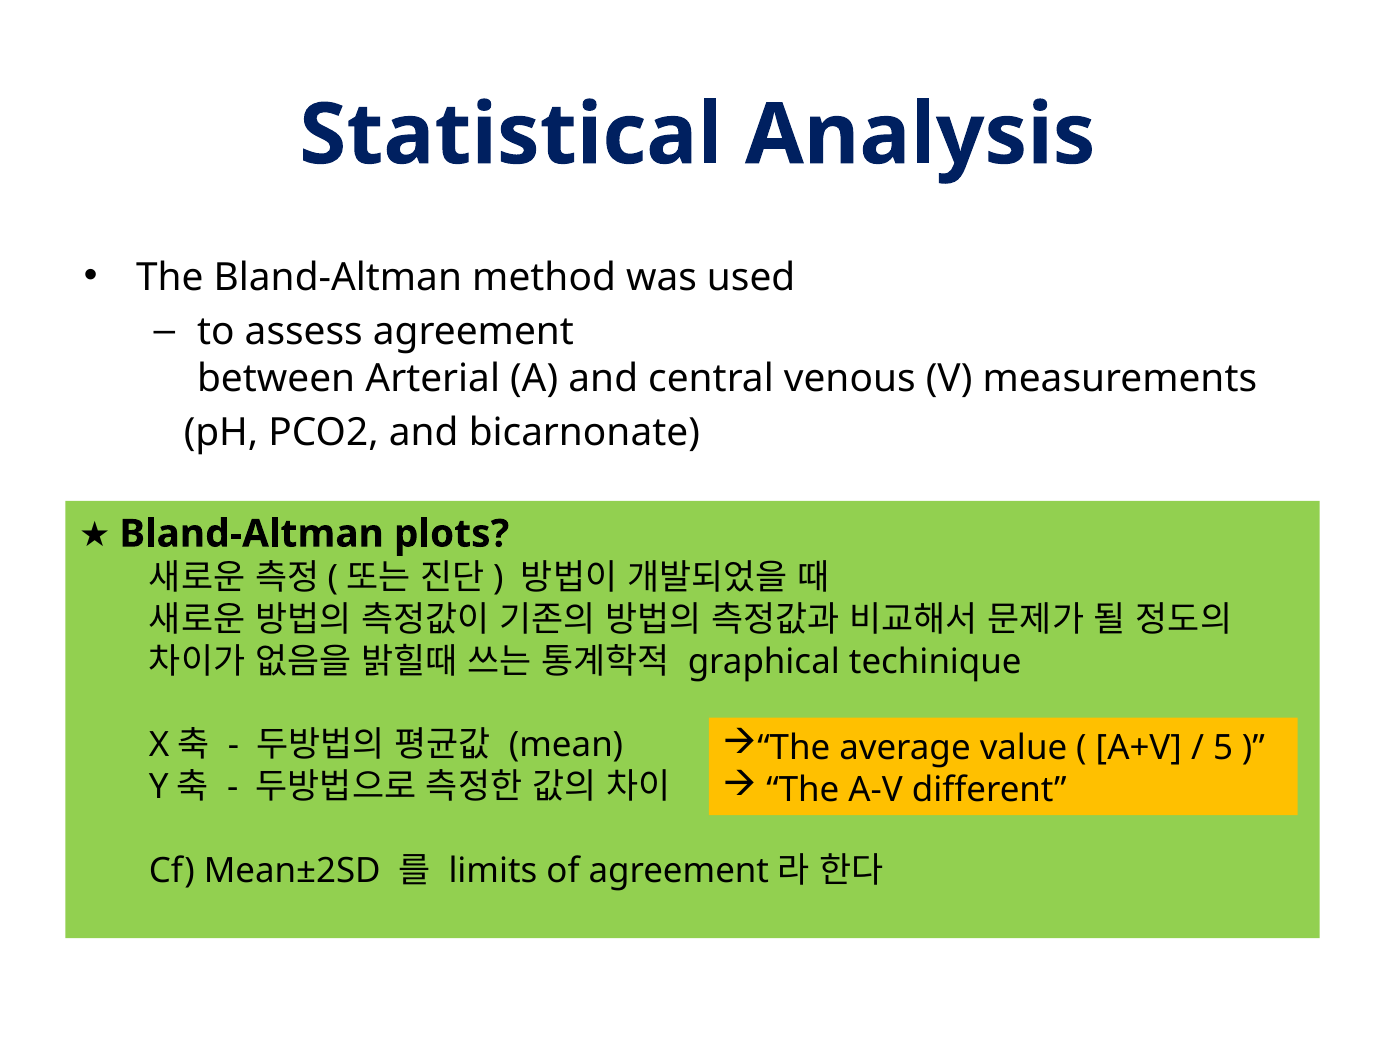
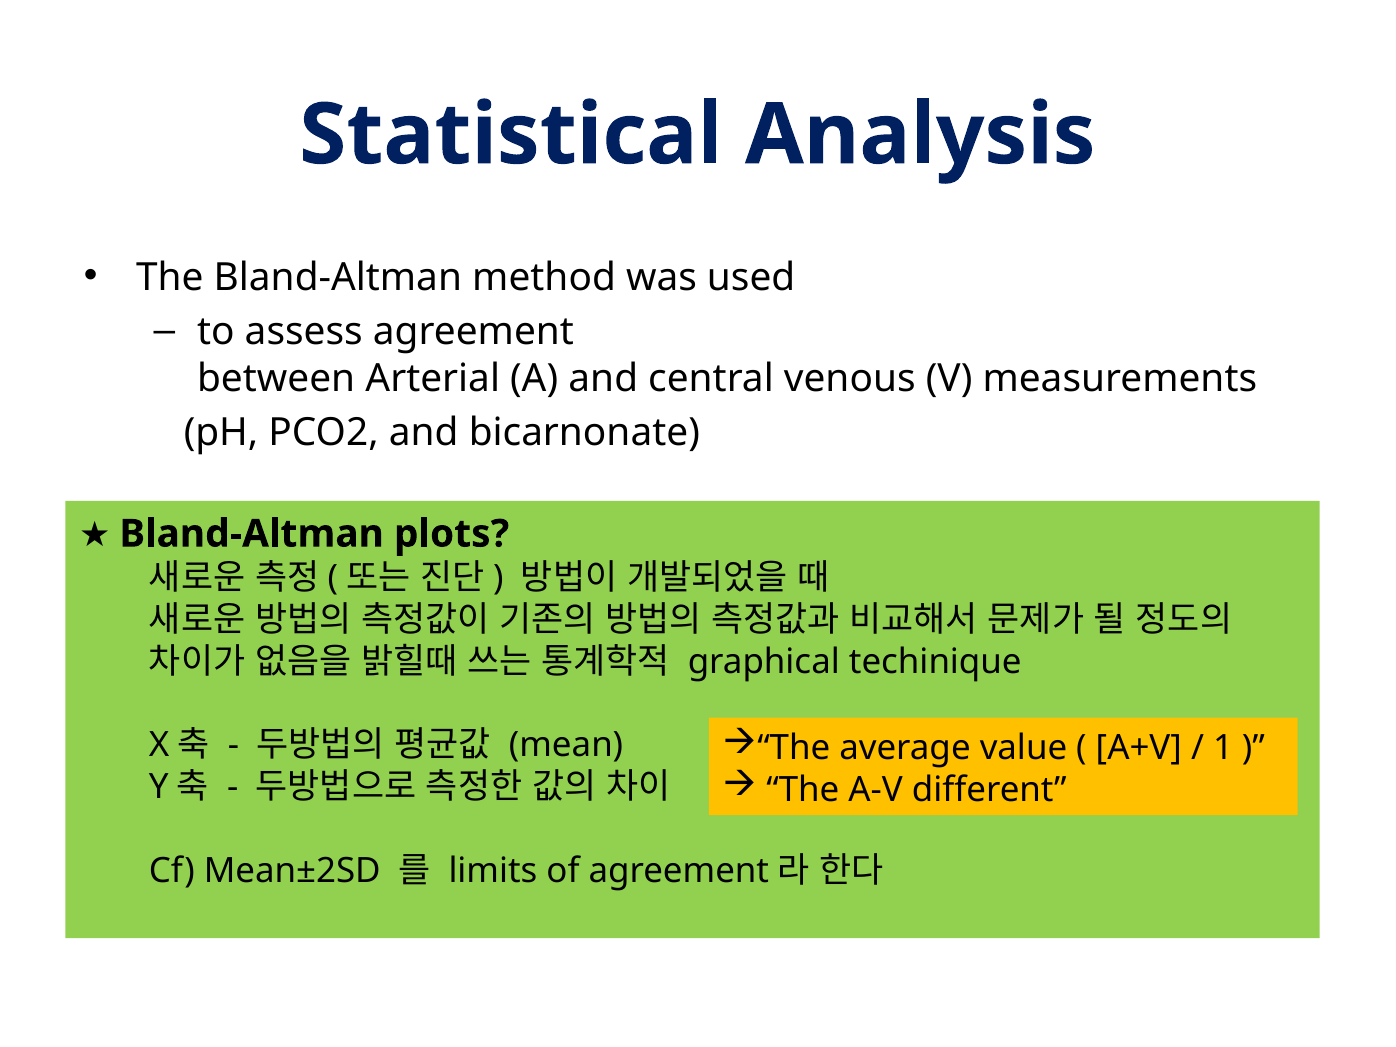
5: 5 -> 1 (1223, 748)
